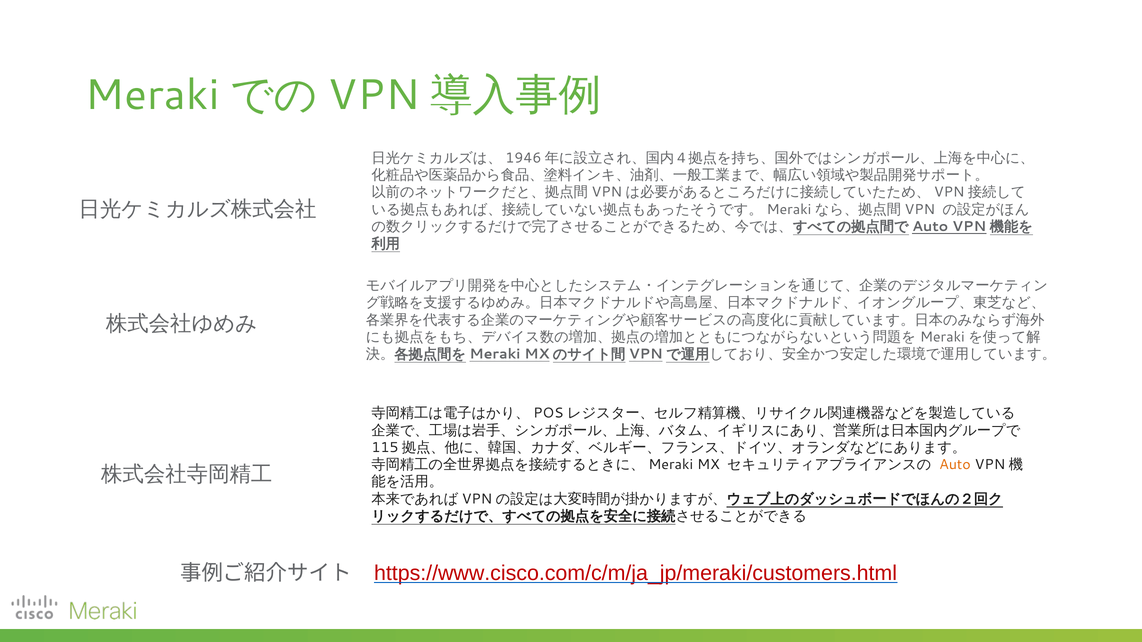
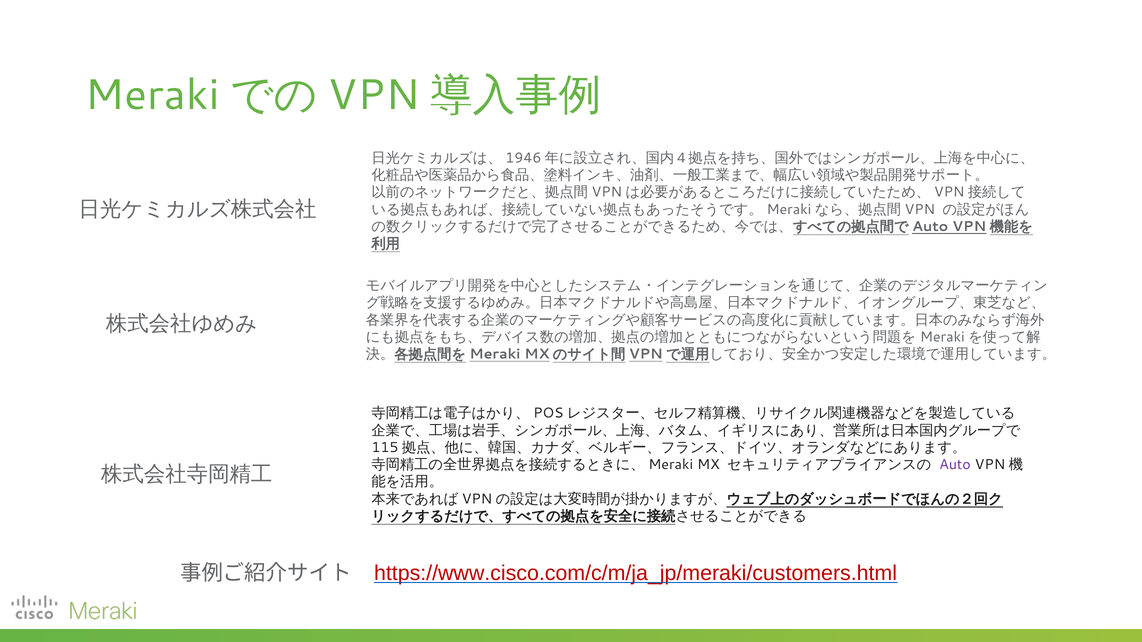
Auto colour: orange -> purple (955, 465)
